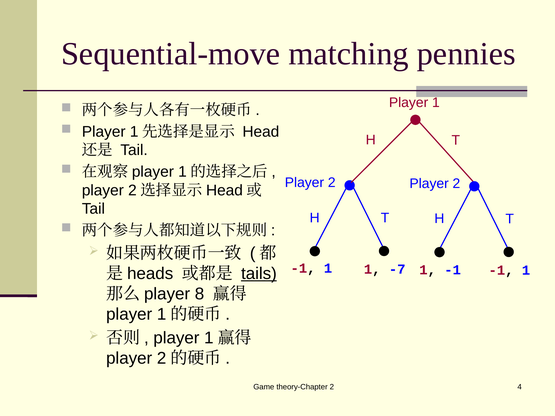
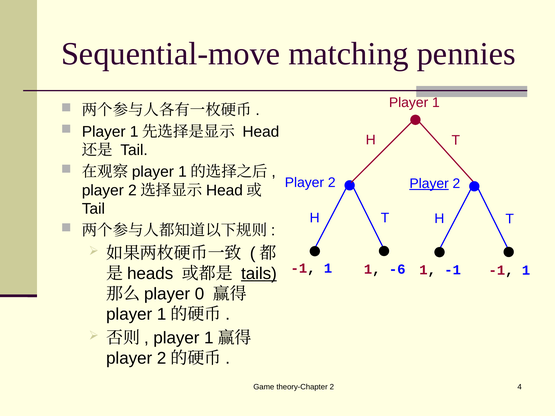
Player underline: none -> present (429, 184)
-7: -7 -> -6 (397, 269)
8: 8 -> 0 (199, 294)
